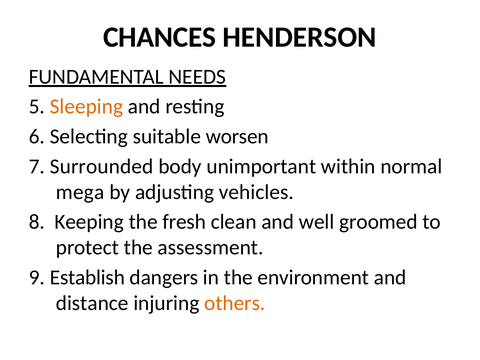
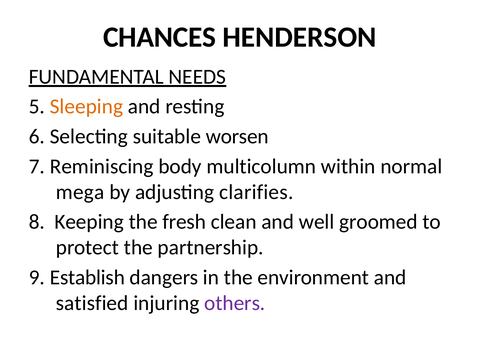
Surrounded: Surrounded -> Reminiscing (102, 166)
unimportant: unimportant -> multicolumn (261, 166)
vehicles: vehicles -> clarifies (256, 192)
assessment: assessment -> partnership (211, 248)
distance: distance -> satisfied (92, 303)
others colour: orange -> purple (235, 303)
